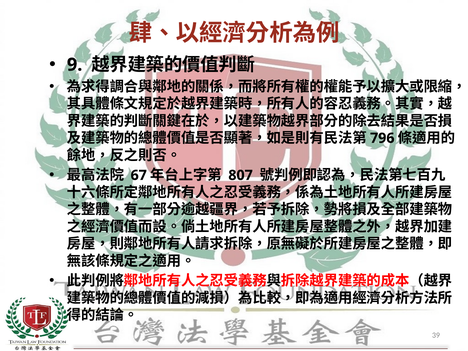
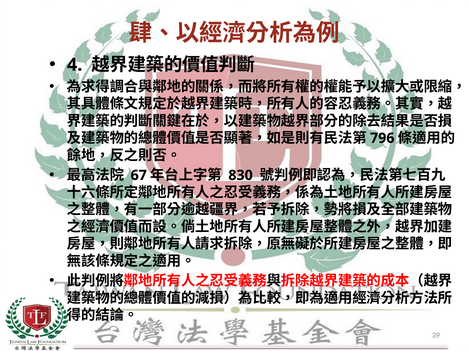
9: 9 -> 4 (75, 65)
807: 807 -> 830 (241, 175)
